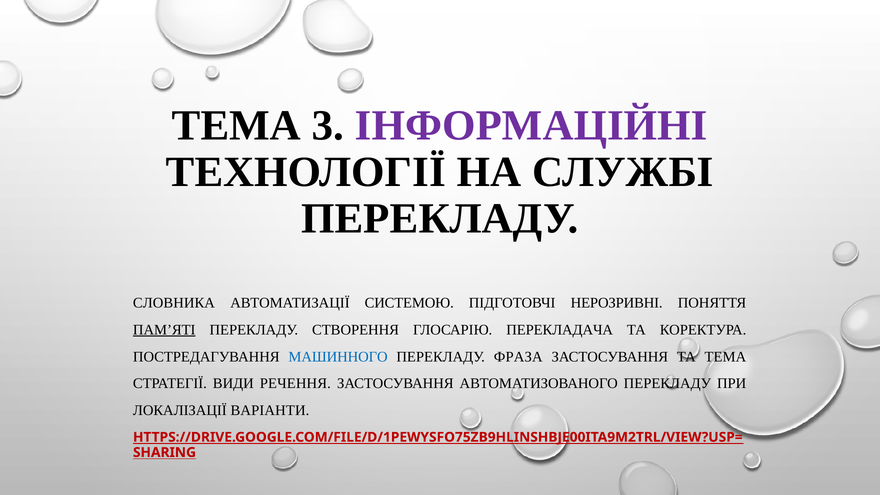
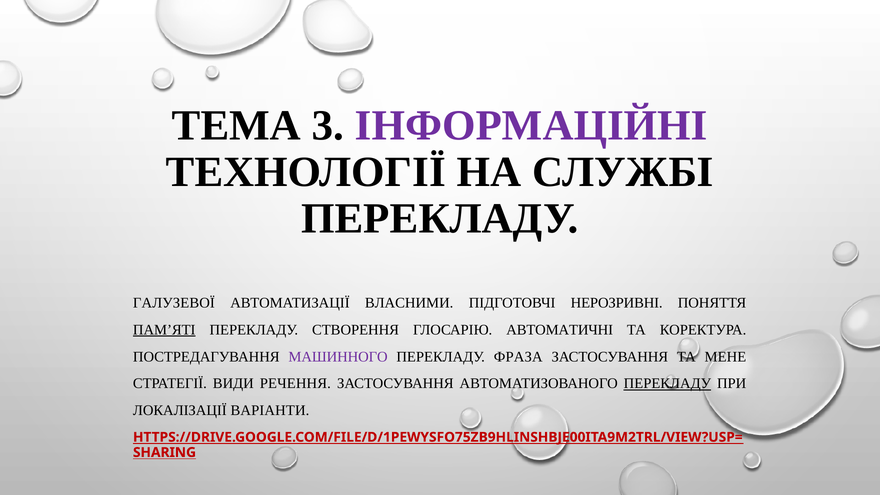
СЛОВНИКА: СЛОВНИКА -> ГАЛУЗЕВОЇ (174, 303)
СИСТЕМОЮ: СИСТЕМОЮ -> ВЛАСНИМИ (409, 303)
ПЕРЕКЛАДАЧА: ПЕРЕКЛАДАЧА -> АВТОМАТИЧНІ (560, 330)
МАШИННОГО colour: blue -> purple (338, 357)
ТА ТЕМА: ТЕМА -> МЕНЕ (725, 357)
ПЕРЕКЛАДУ underline: none -> present (667, 384)
